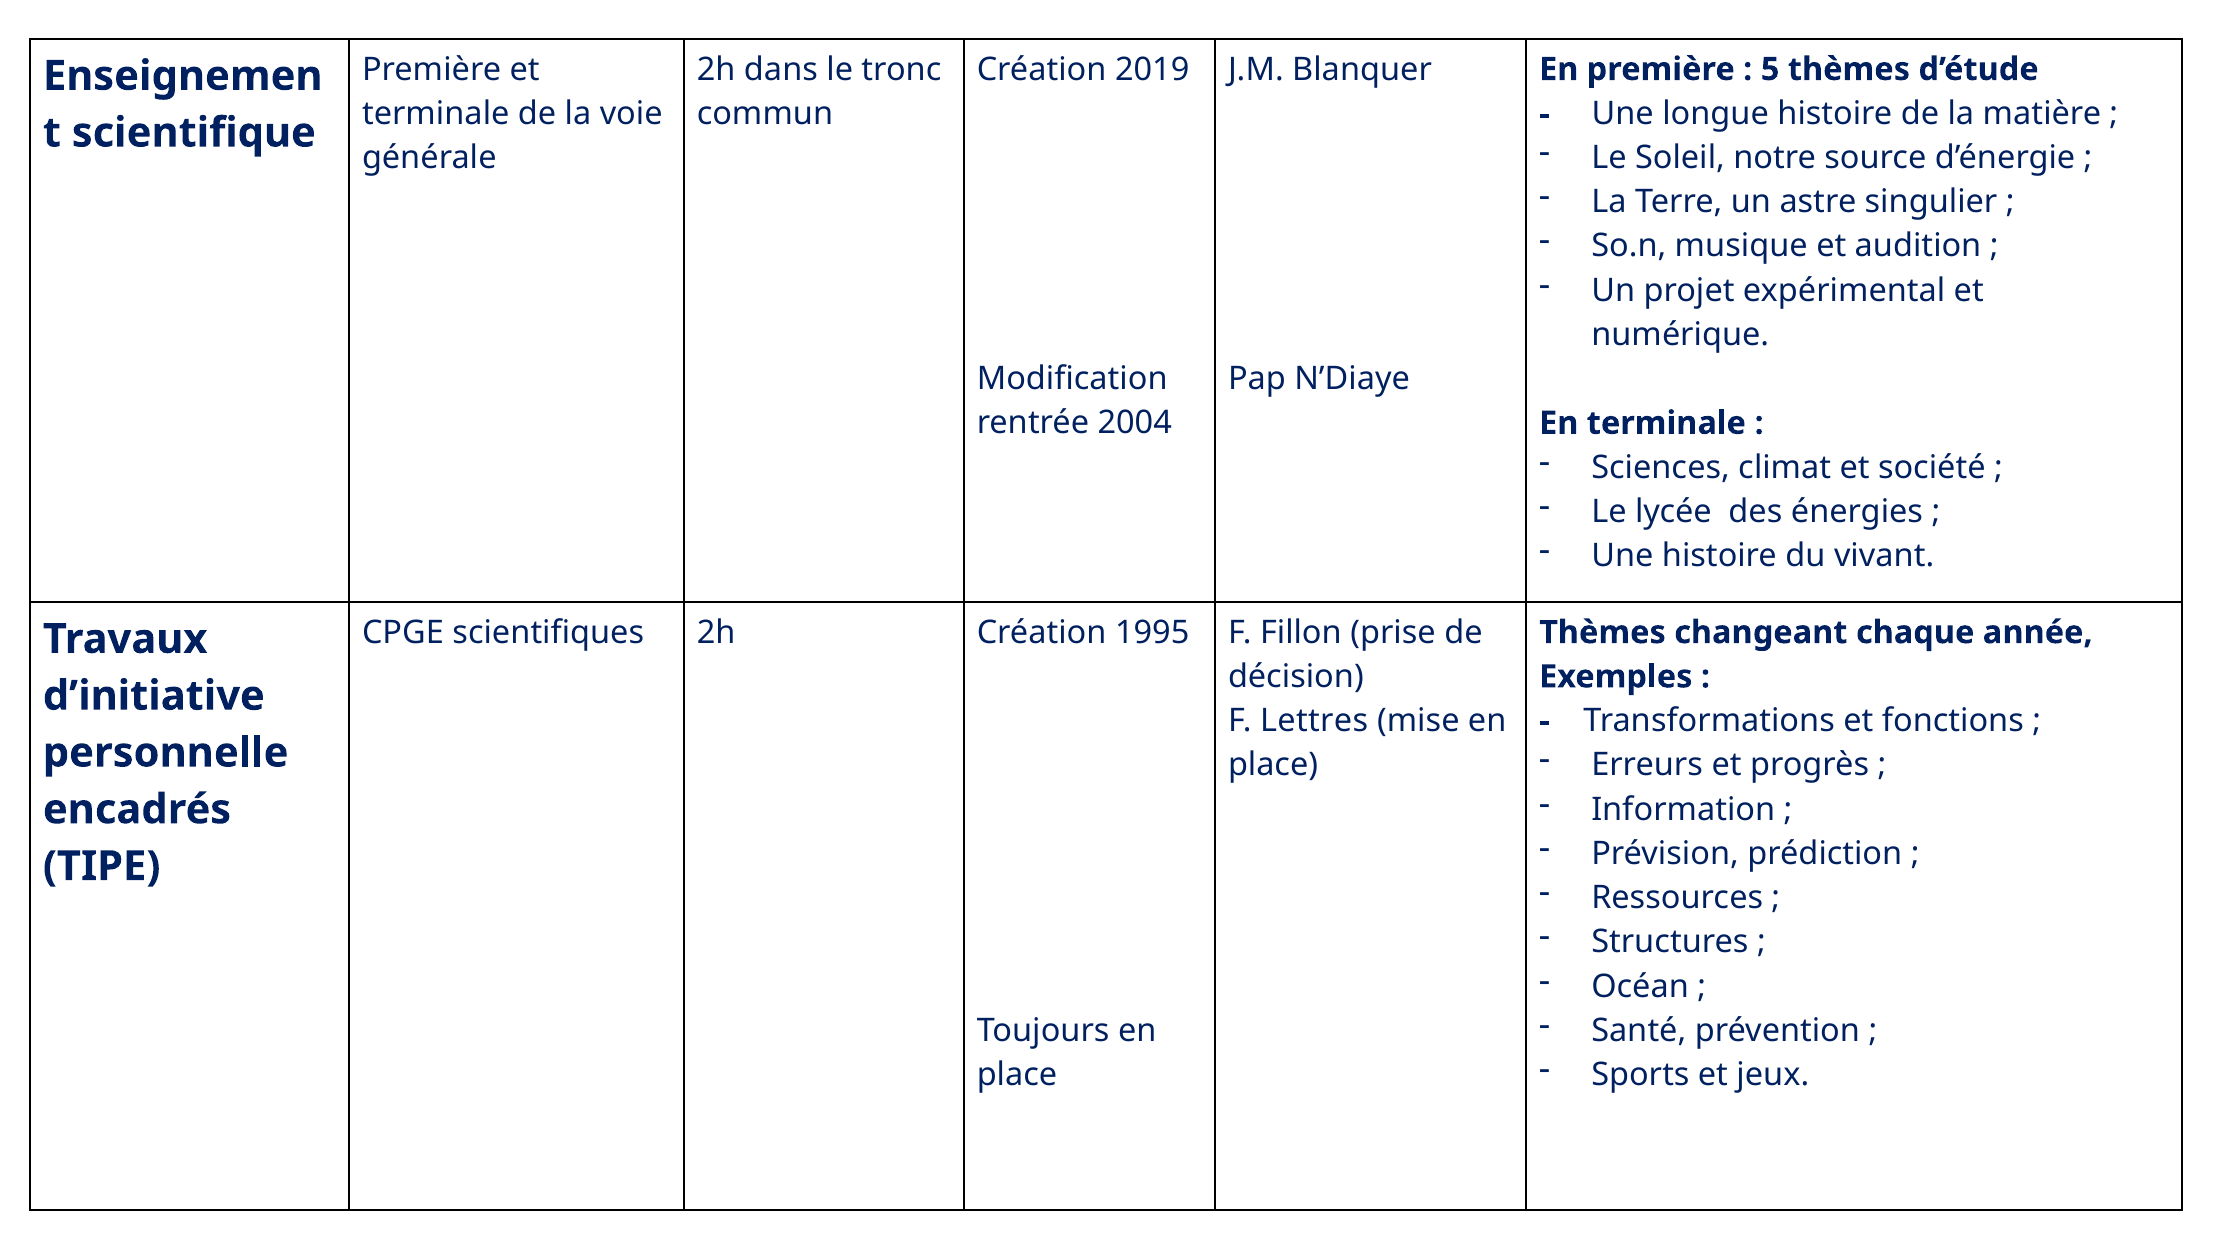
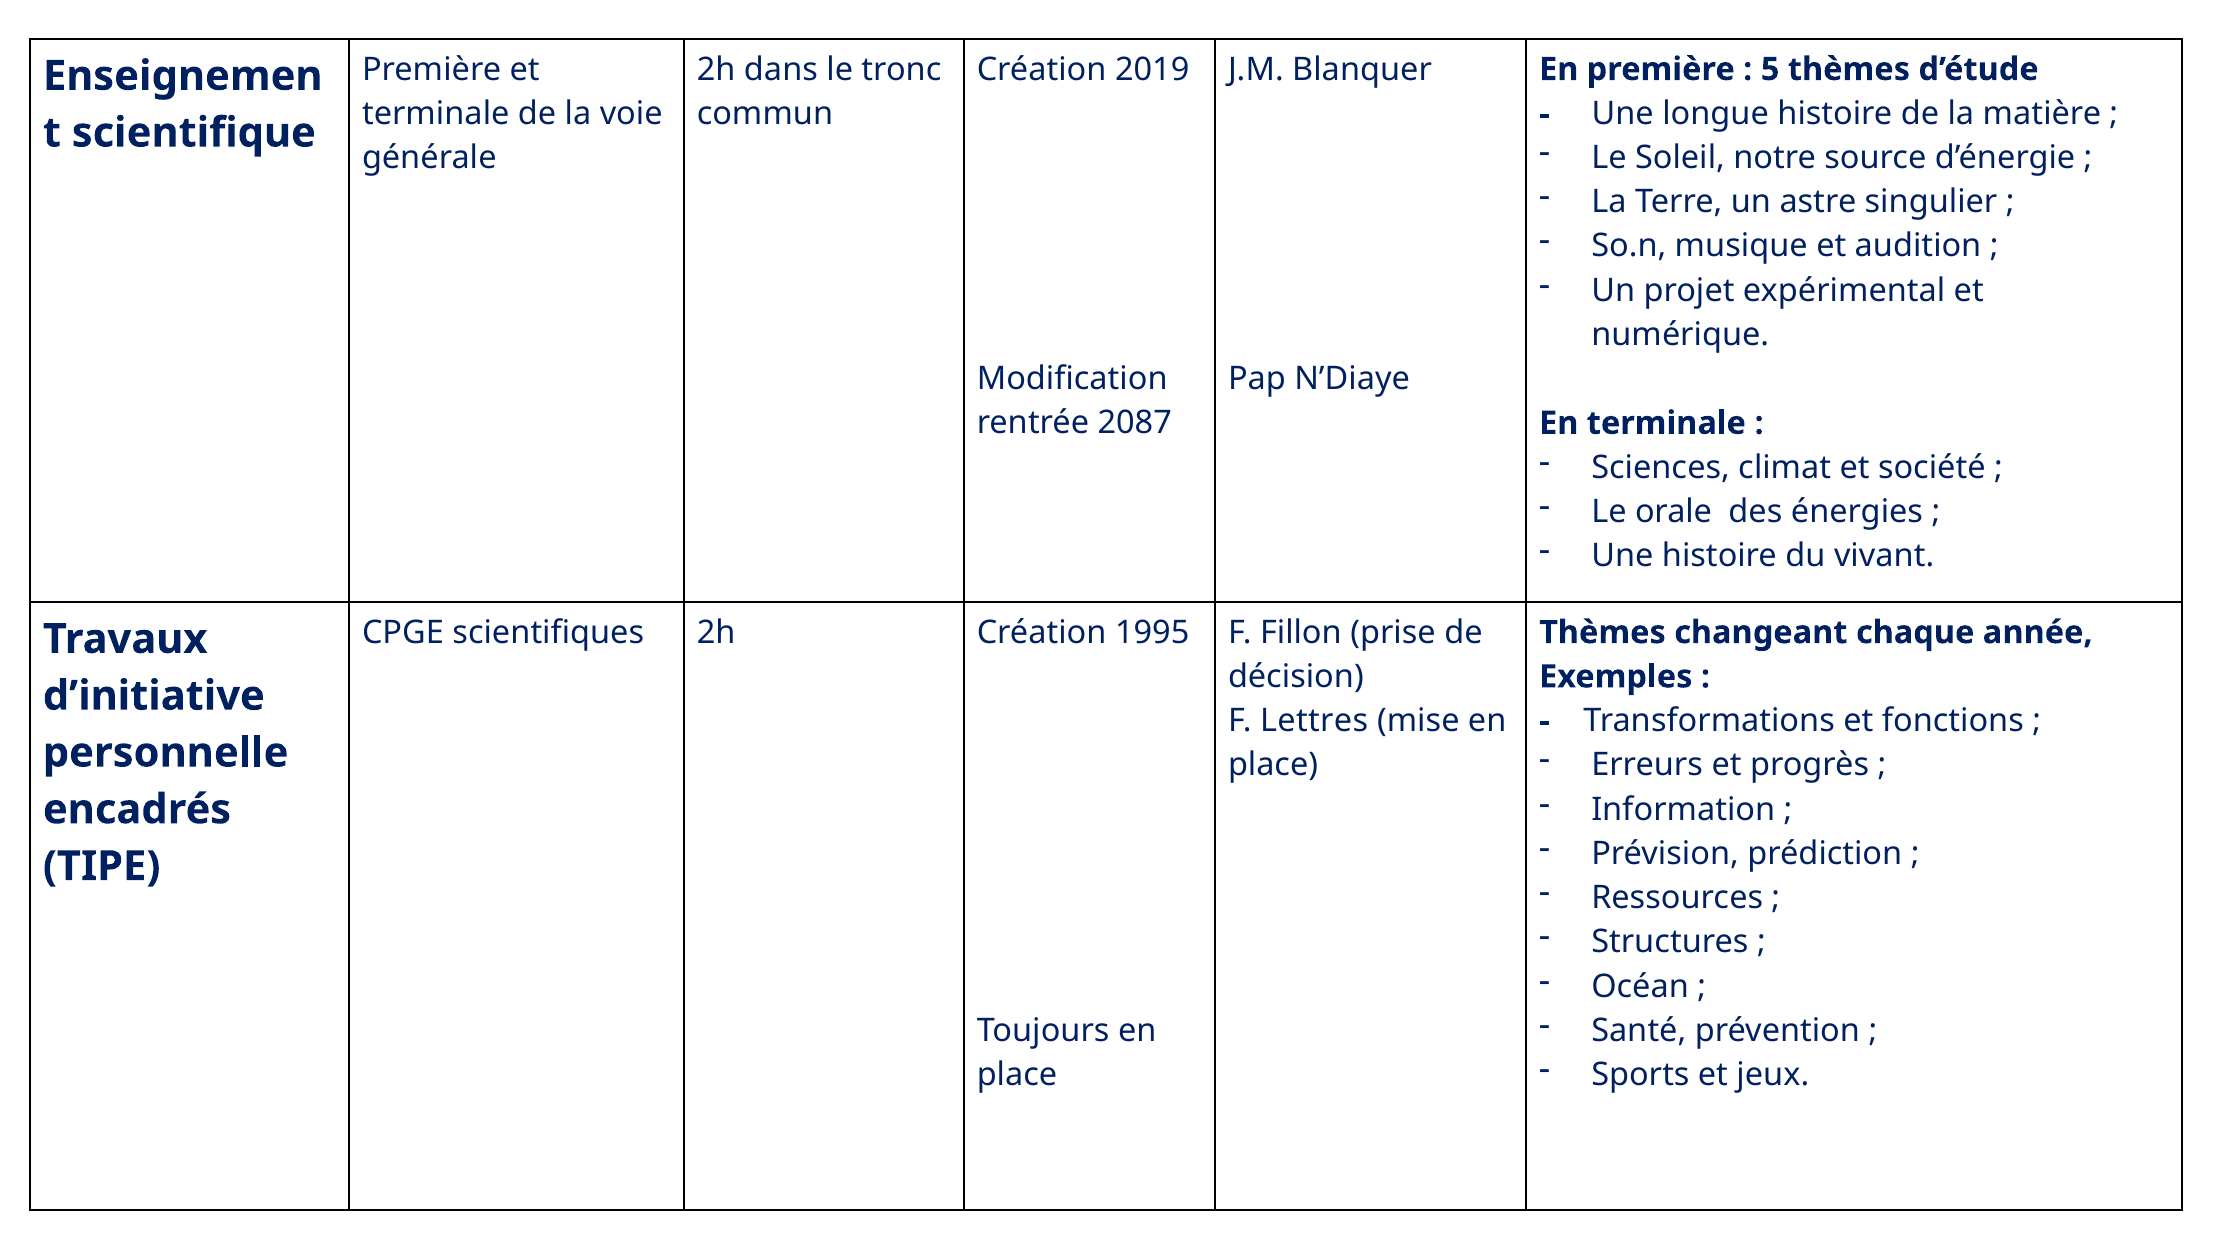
2004: 2004 -> 2087 (1135, 423)
lycée: lycée -> orale (1673, 512)
